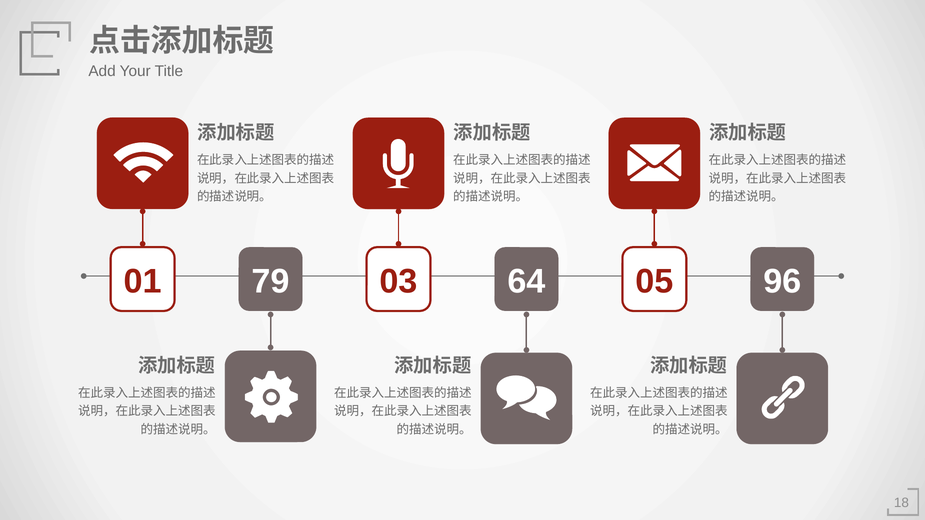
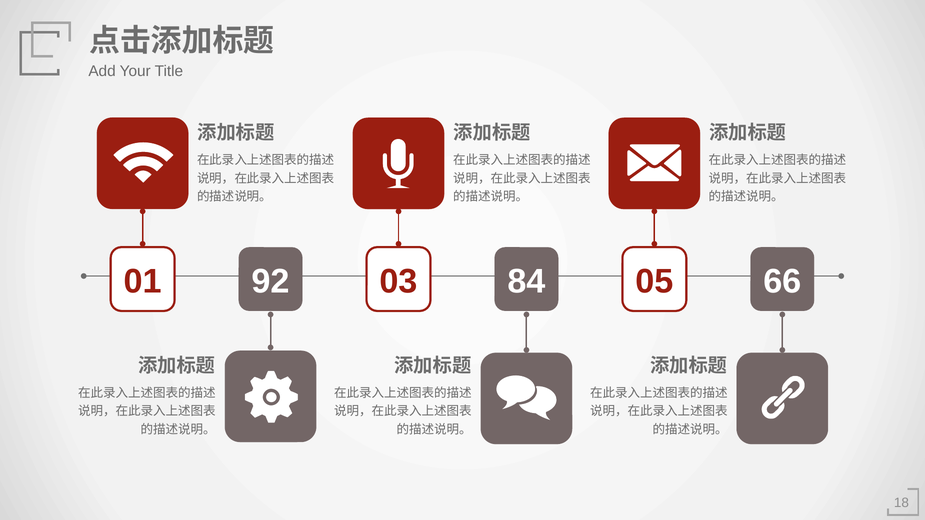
79: 79 -> 92 (270, 282)
64: 64 -> 84 (526, 282)
96: 96 -> 66 (782, 282)
